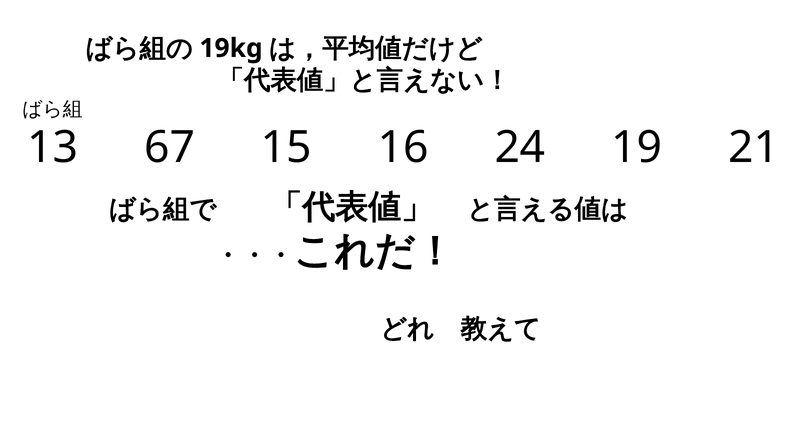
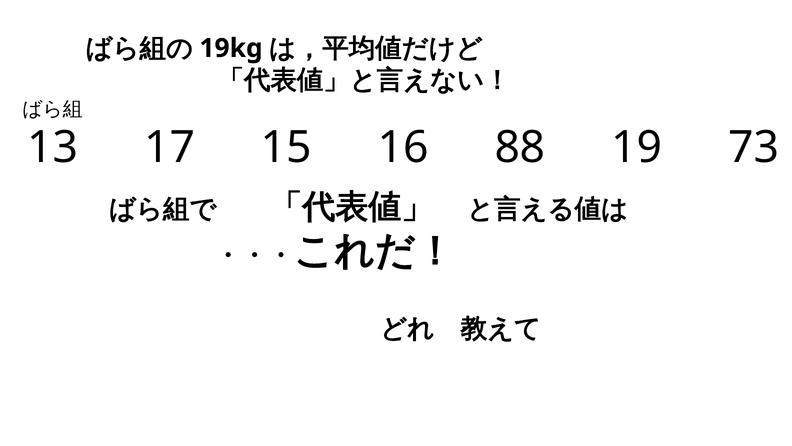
67: 67 -> 17 (170, 148)
24: 24 -> 88 (520, 148)
21: 21 -> 73 (754, 148)
